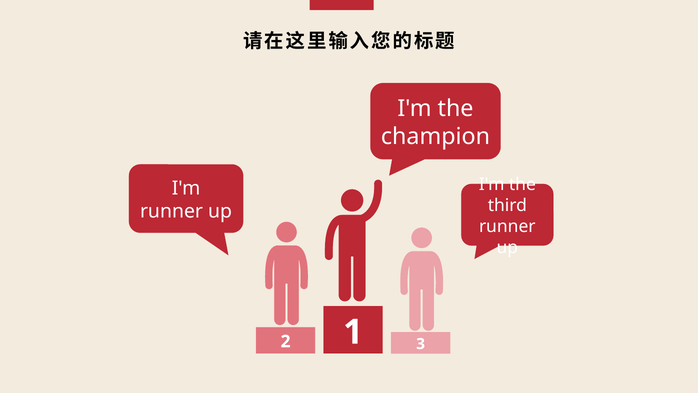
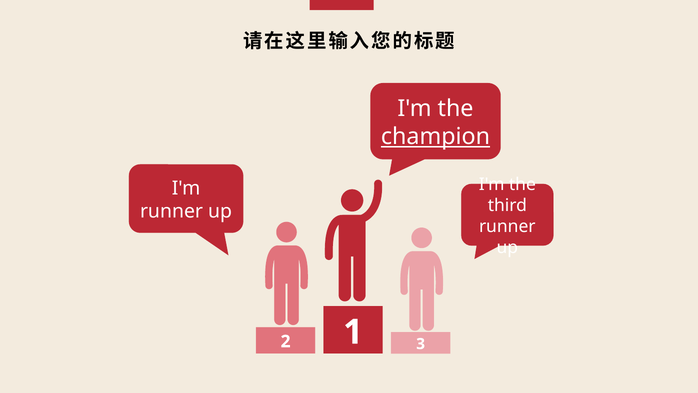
champion underline: none -> present (435, 137)
